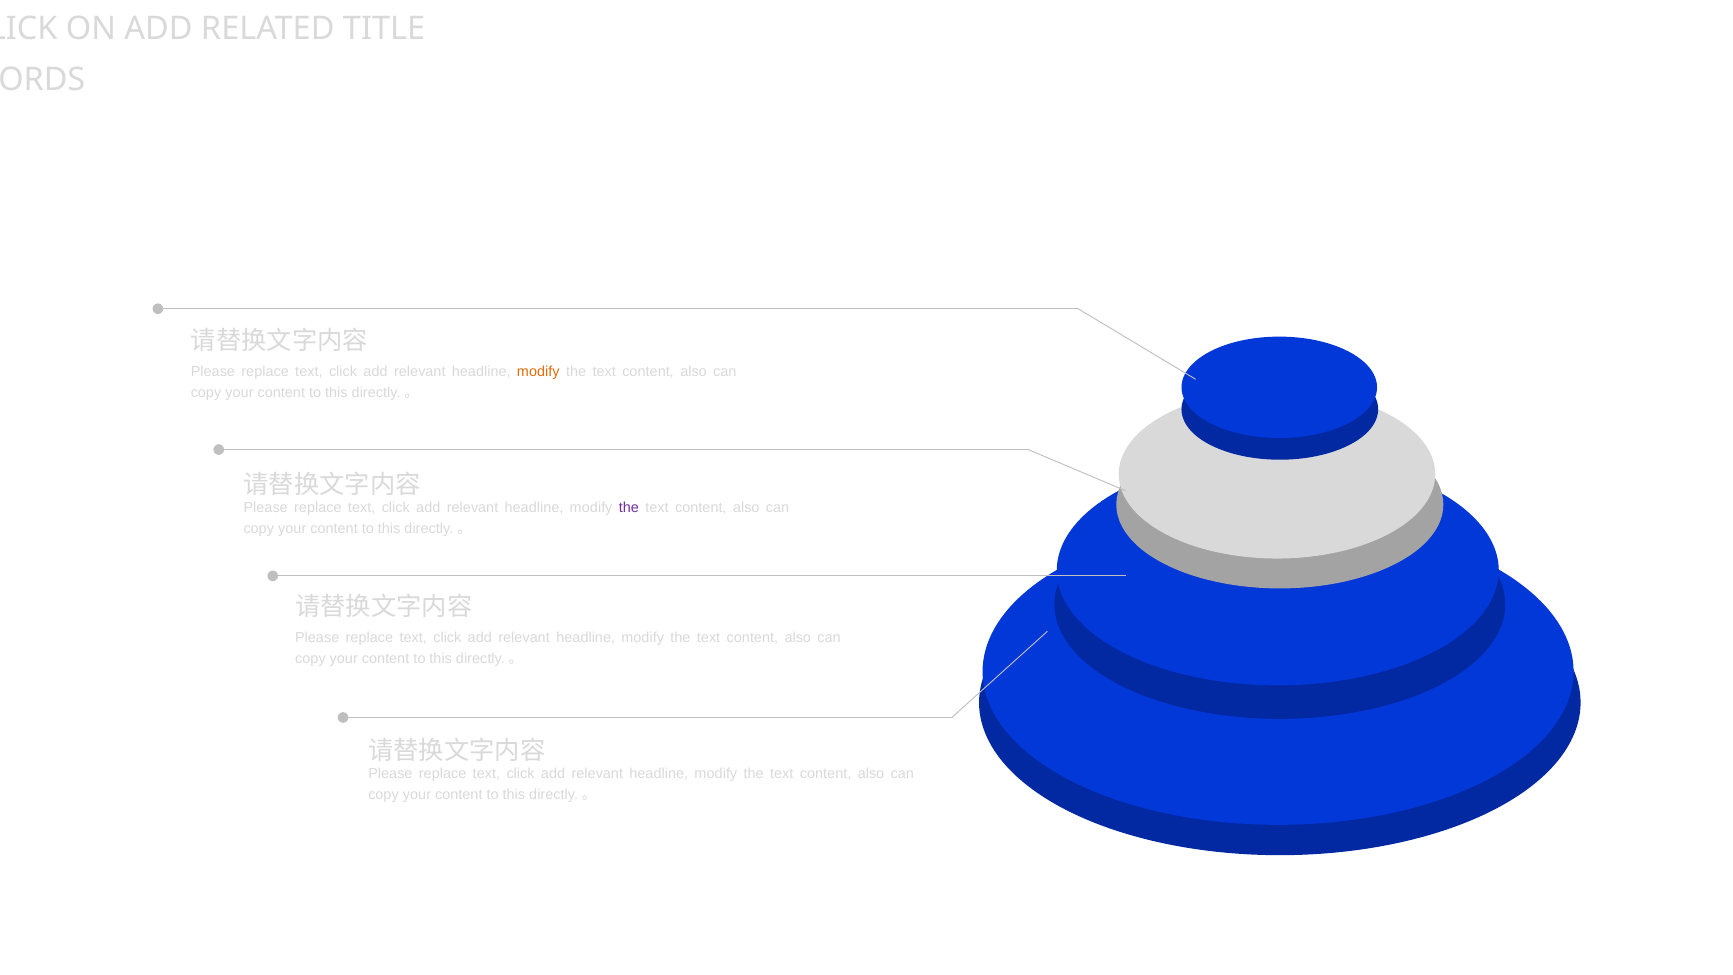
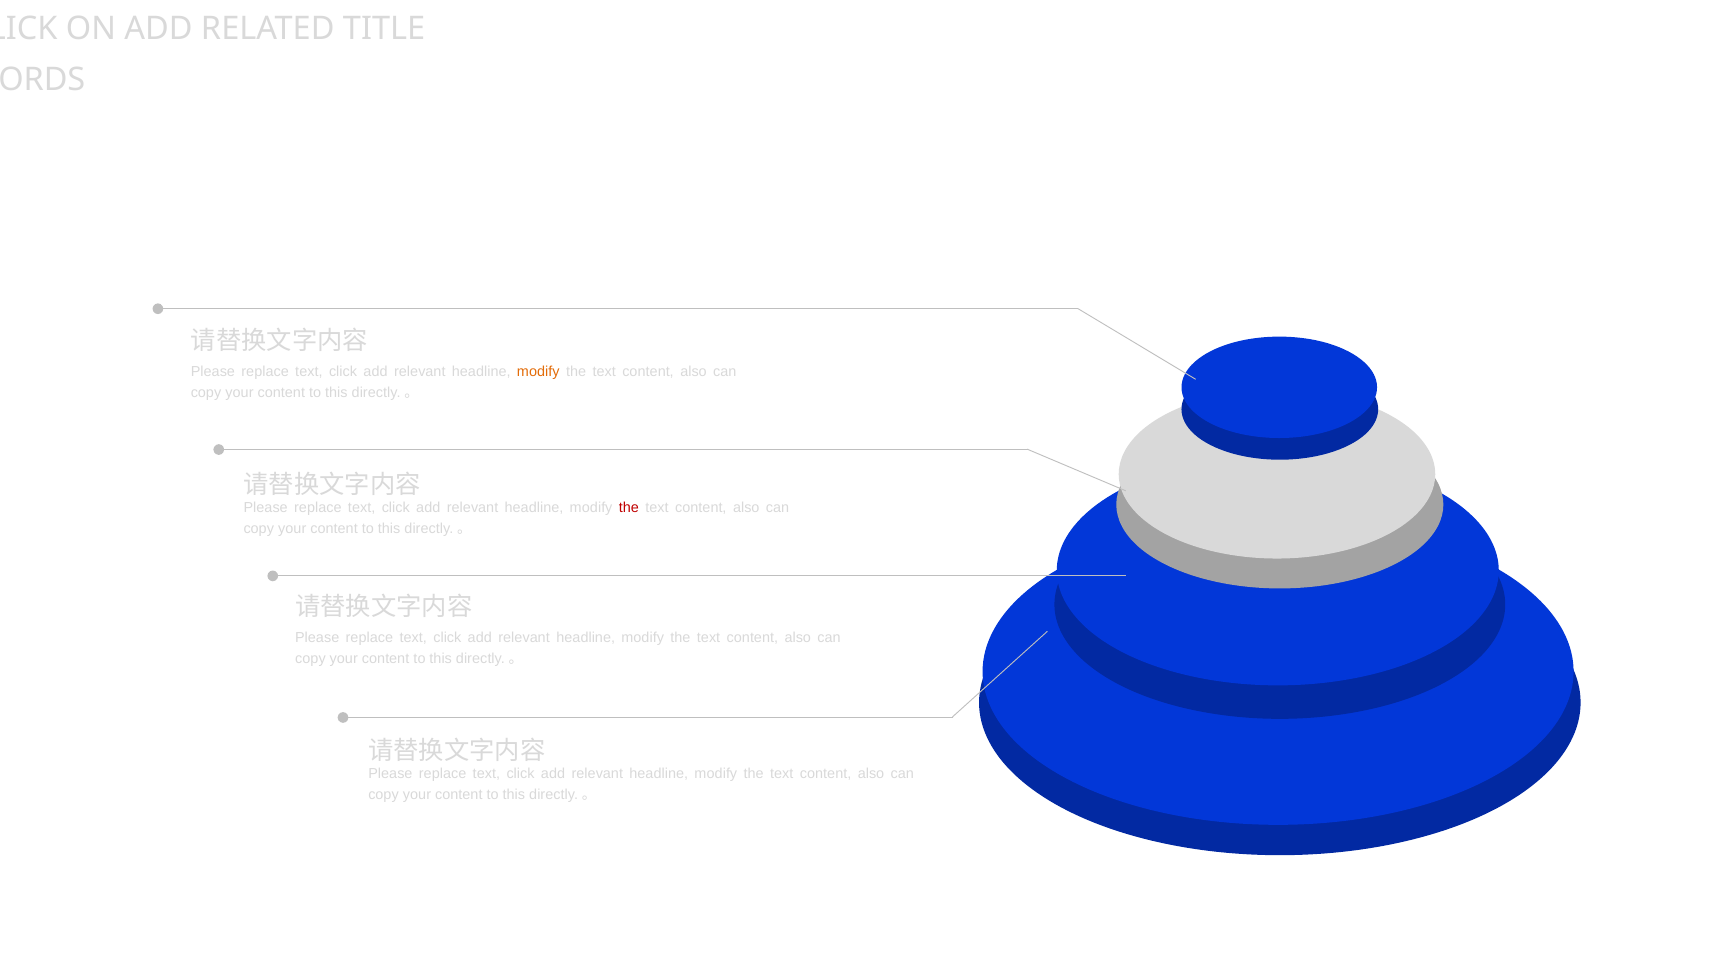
the colour: purple -> red (629, 508)
